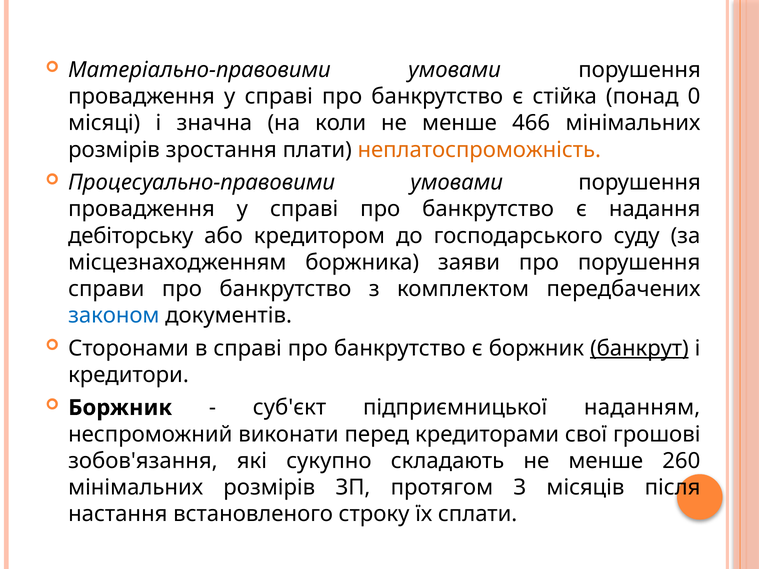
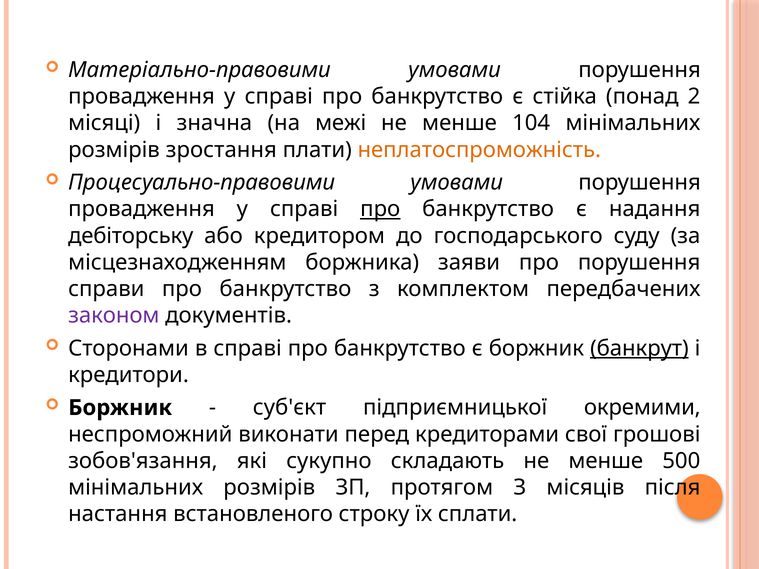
0: 0 -> 2 (694, 97)
коли: коли -> межі (341, 123)
466: 466 -> 104 (531, 123)
про underline: none -> present (380, 209)
законом colour: blue -> purple (114, 316)
наданням: наданням -> окремими (642, 408)
260: 260 -> 500 (681, 461)
